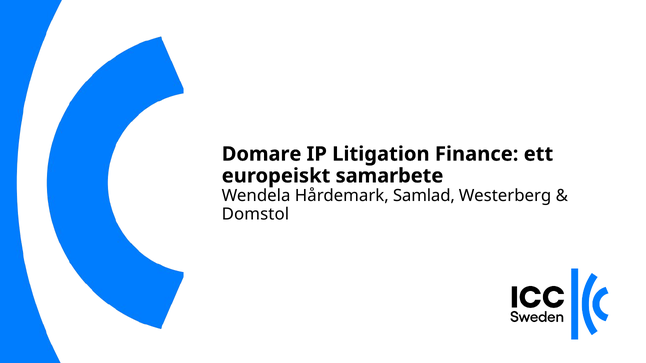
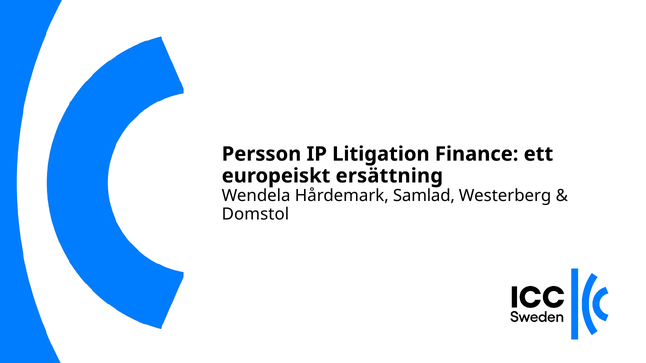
Domare: Domare -> Persson (262, 154)
samarbete: samarbete -> ersättning (389, 176)
